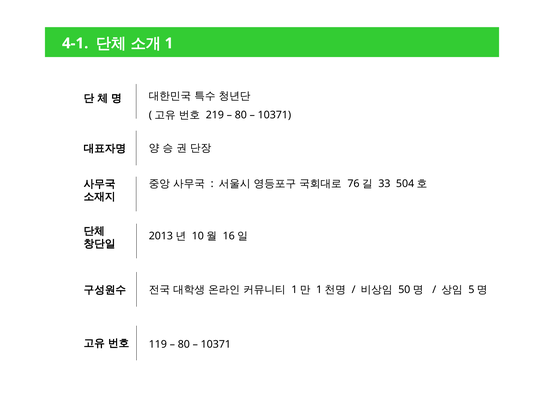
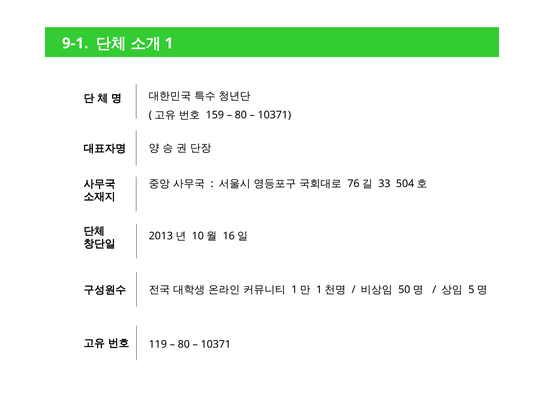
4-1: 4-1 -> 9-1 (75, 43)
219: 219 -> 159 (215, 115)
